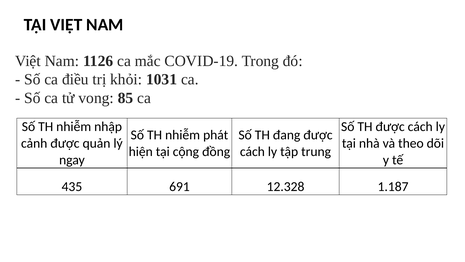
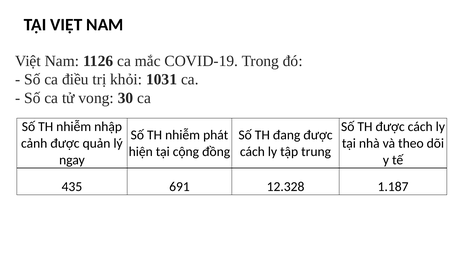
85: 85 -> 30 (126, 98)
